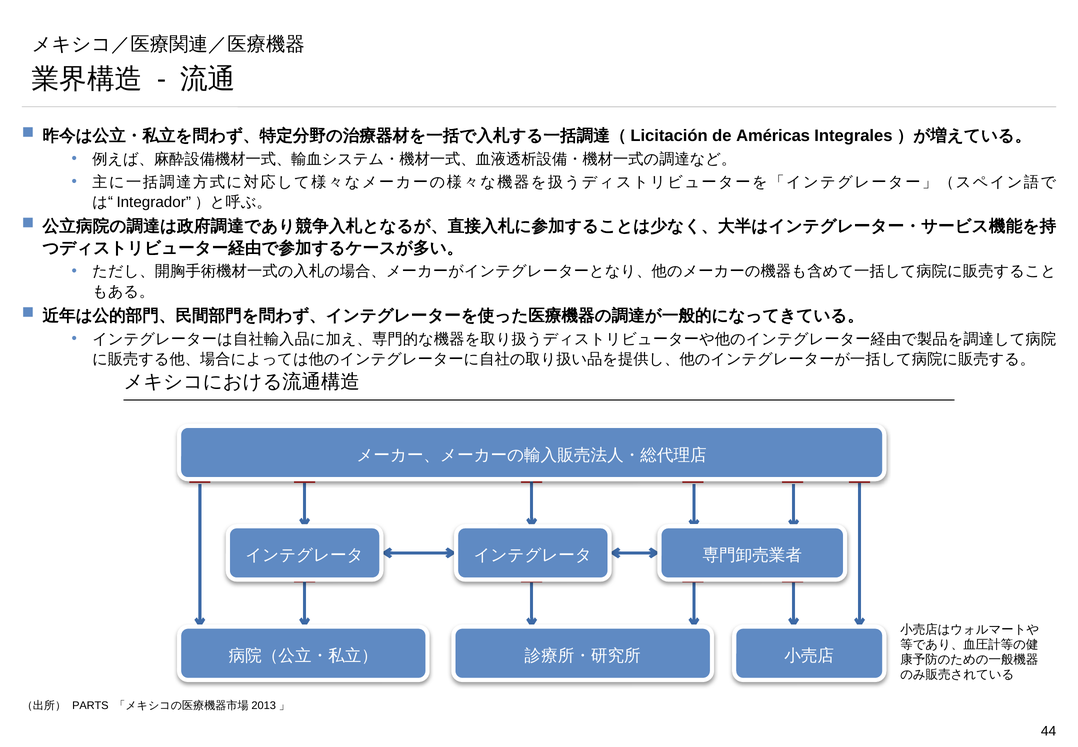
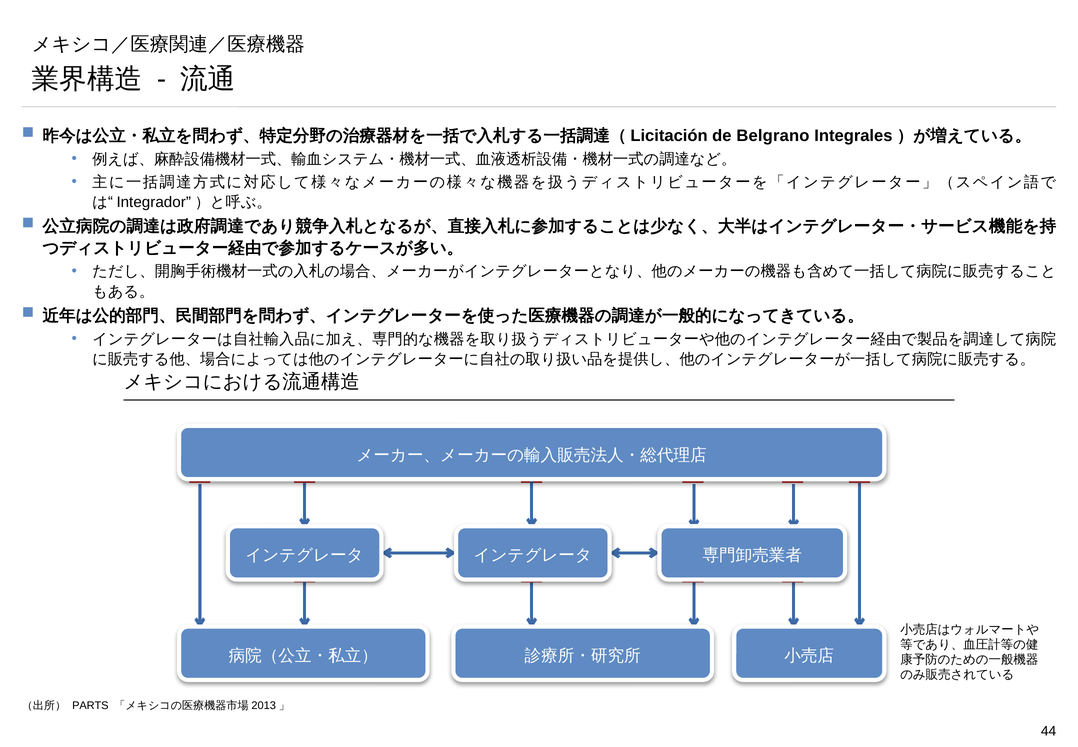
Américas: Américas -> Belgrano (773, 135)
